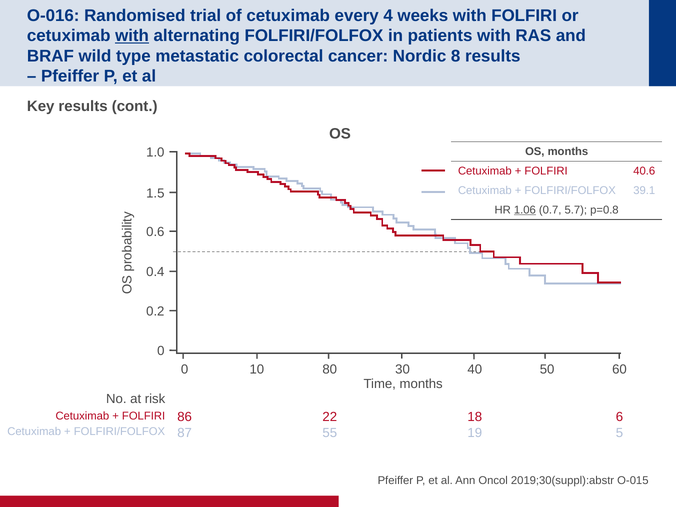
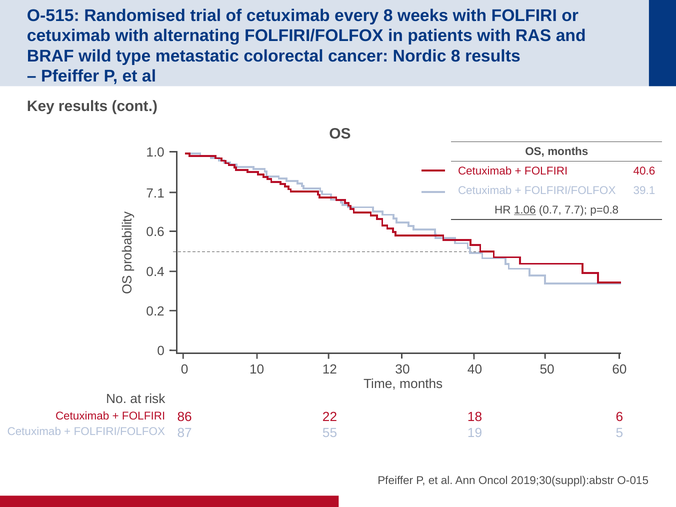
O-016: O-016 -> O-515 (53, 16)
every 4: 4 -> 8 (388, 16)
with underline: present -> none (132, 36)
1.5: 1.5 -> 7.1 (155, 193)
5.7: 5.7 -> 7.7 (576, 210)
80: 80 -> 12 (330, 370)
